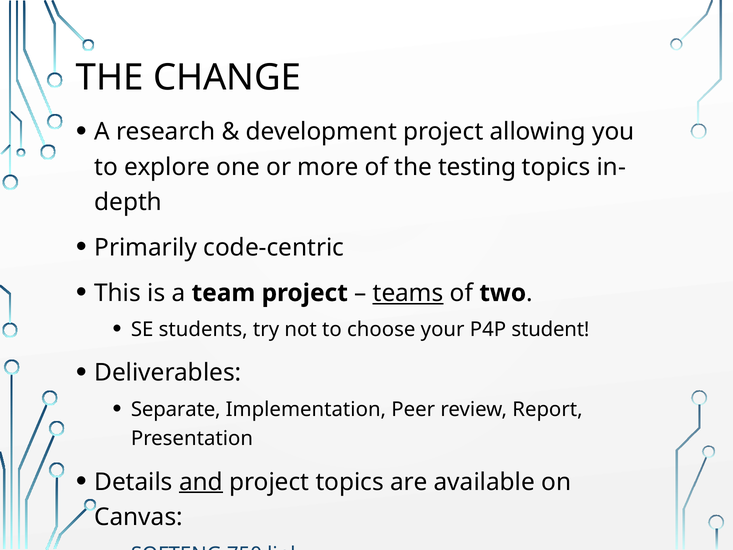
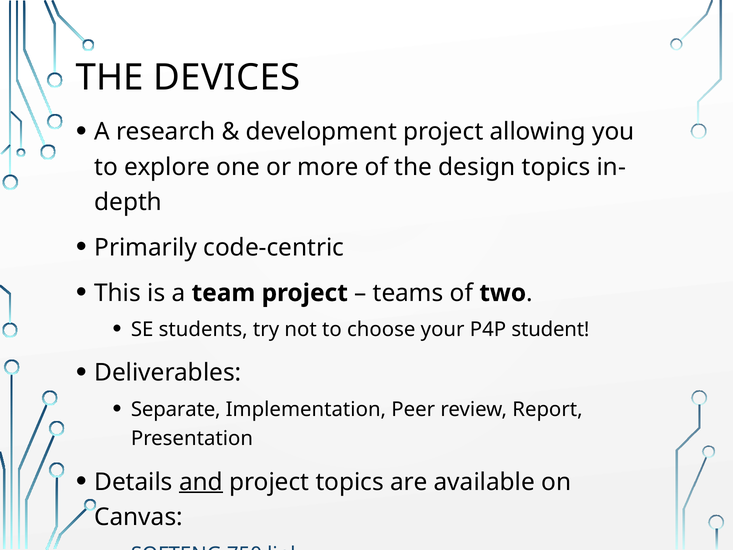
CHANGE: CHANGE -> DEVICES (227, 77)
testing: testing -> design (477, 167)
teams underline: present -> none (408, 293)
